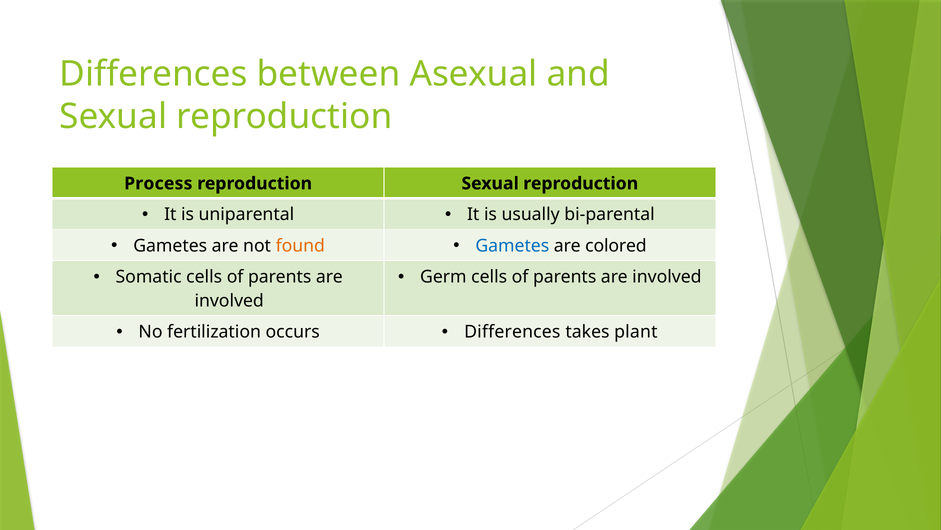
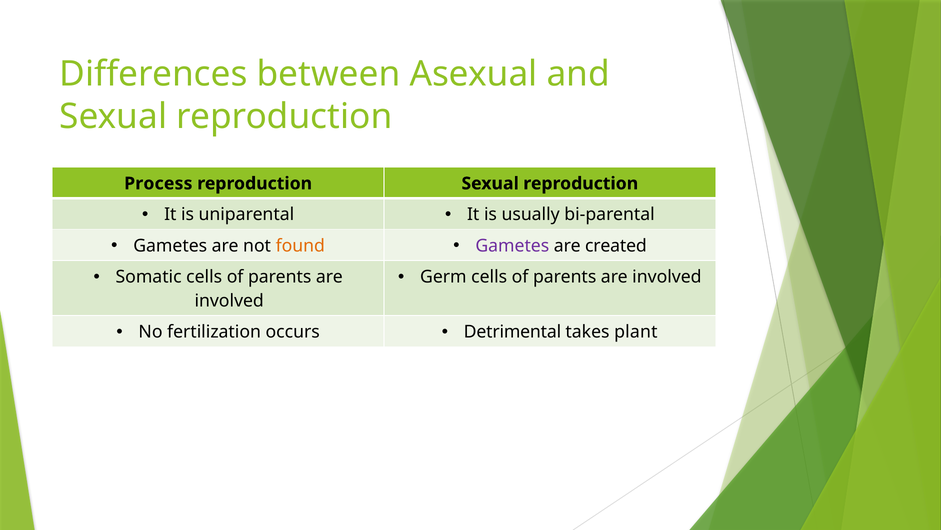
Gametes colour: blue -> purple (512, 245)
colored: colored -> created (616, 245)
Differences: Differences -> Detrimental (512, 332)
